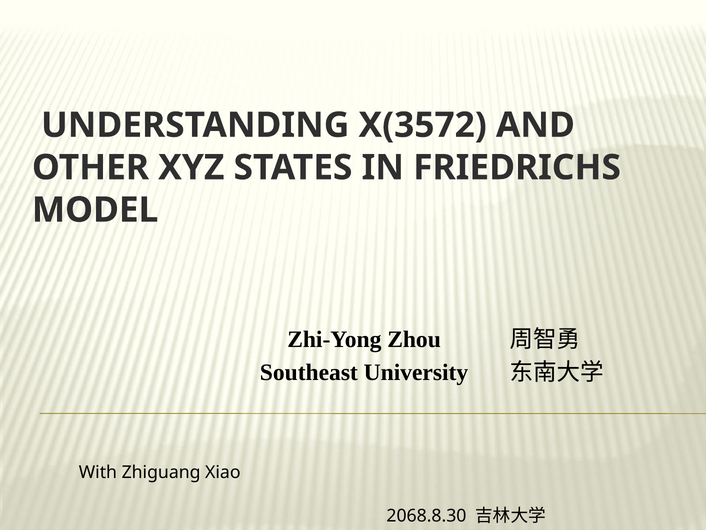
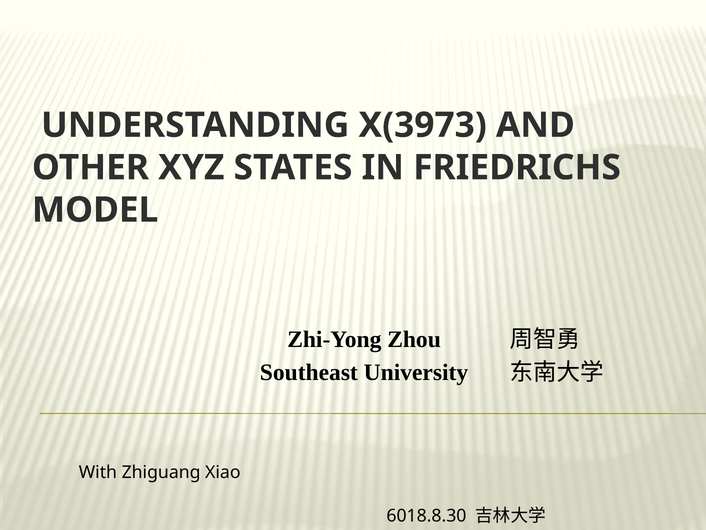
X(3572: X(3572 -> X(3973 (423, 125)
2068.8.30: 2068.8.30 -> 6018.8.30 (426, 515)
